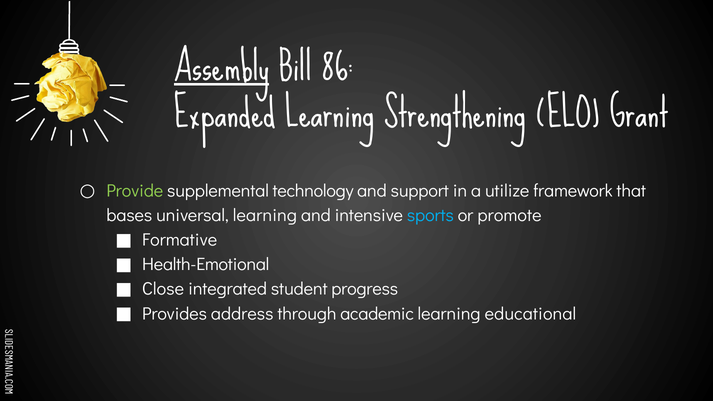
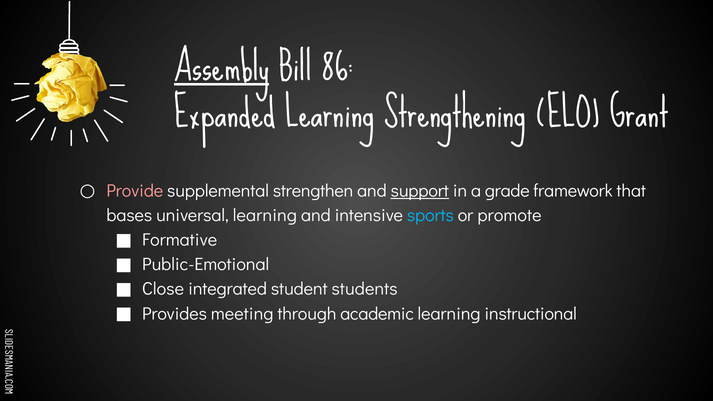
Provide colour: light green -> pink (135, 191)
technology: technology -> strengthen (313, 191)
support underline: none -> present (420, 191)
utilize: utilize -> grade (507, 191)
Health-Emotional: Health-Emotional -> Public-Emotional (206, 265)
progress: progress -> students (365, 289)
address: address -> meeting (242, 314)
educational: educational -> instructional (531, 314)
